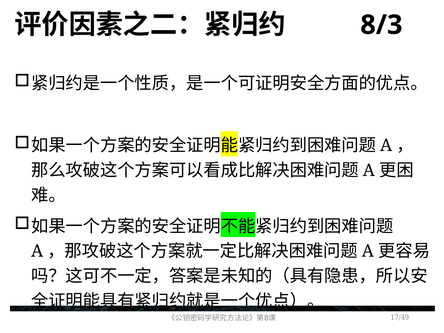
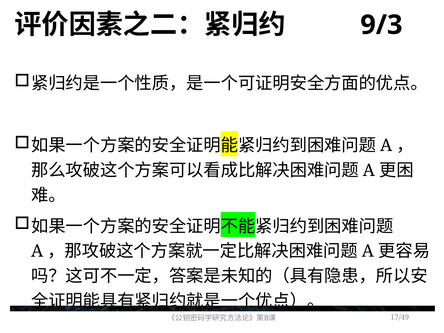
8/3: 8/3 -> 9/3 (381, 25)
